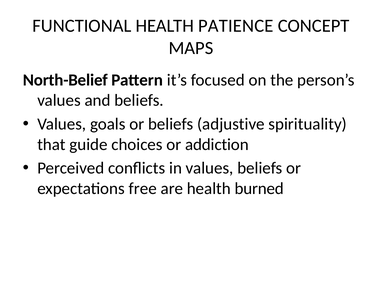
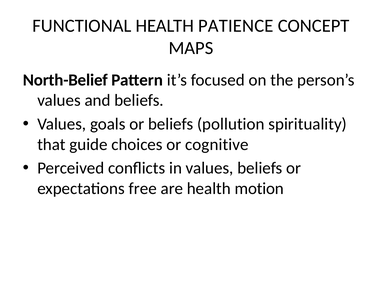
adjustive: adjustive -> pollution (231, 124)
addiction: addiction -> cognitive (217, 145)
burned: burned -> motion (259, 189)
